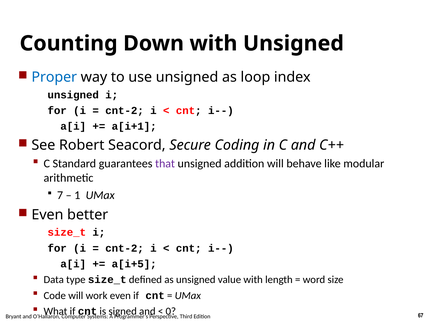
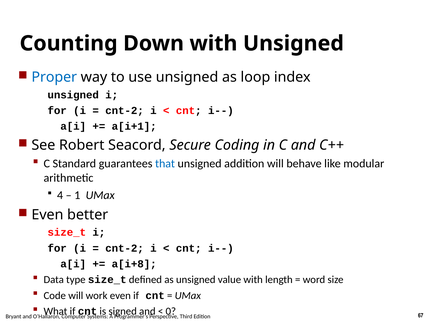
that colour: purple -> blue (165, 164)
7: 7 -> 4 (60, 195)
a[i+5: a[i+5 -> a[i+8 (134, 264)
